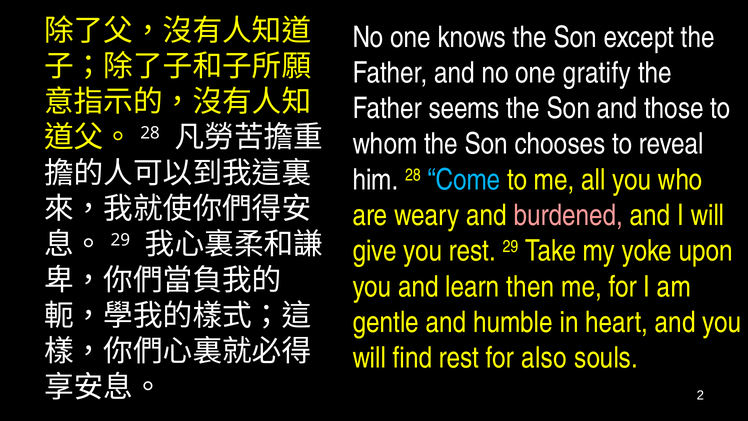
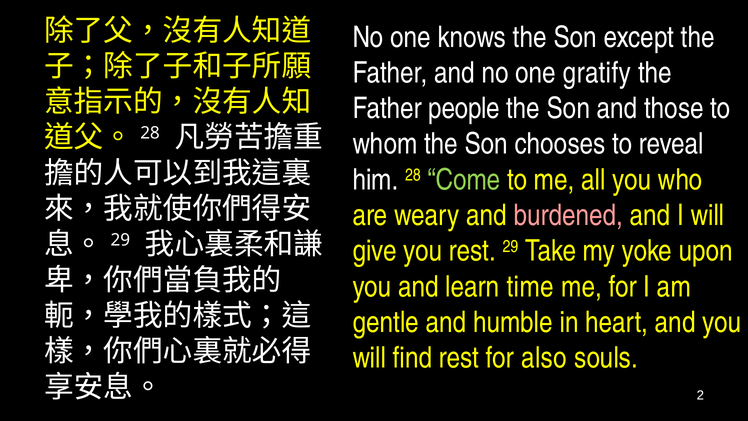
seems: seems -> people (464, 108)
Come colour: light blue -> light green (464, 180)
then: then -> time (530, 287)
